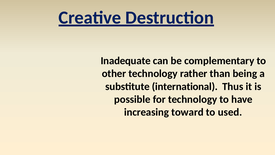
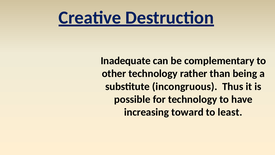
international: international -> incongruous (185, 86)
used: used -> least (230, 112)
